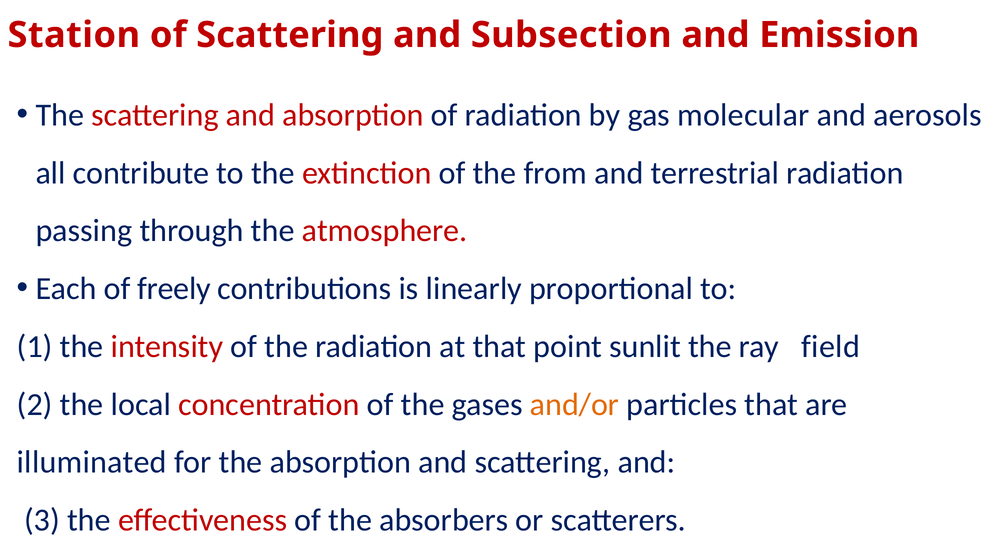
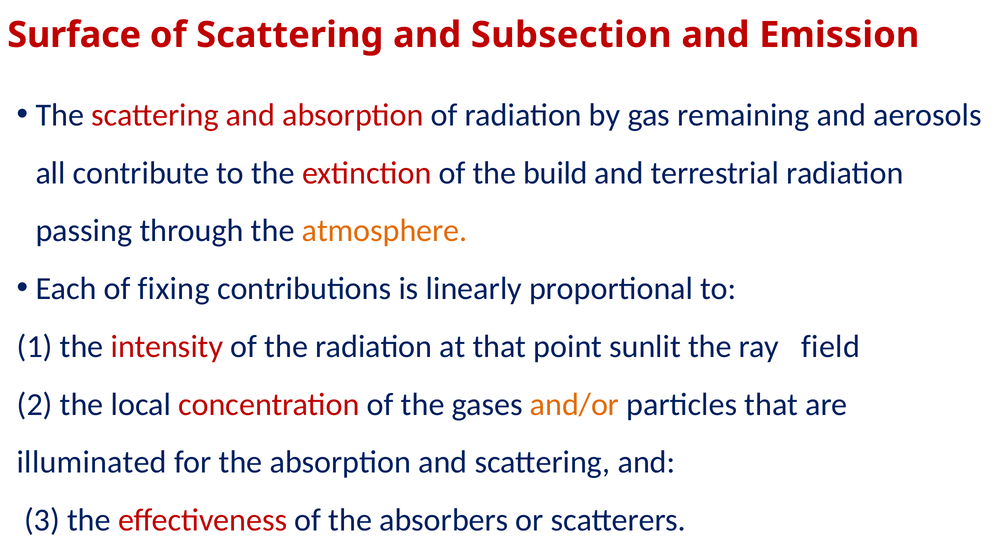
Station: Station -> Surface (74, 35)
molecular: molecular -> remaining (743, 115)
from: from -> build (555, 173)
atmosphere colour: red -> orange (385, 231)
freely: freely -> fixing (174, 289)
